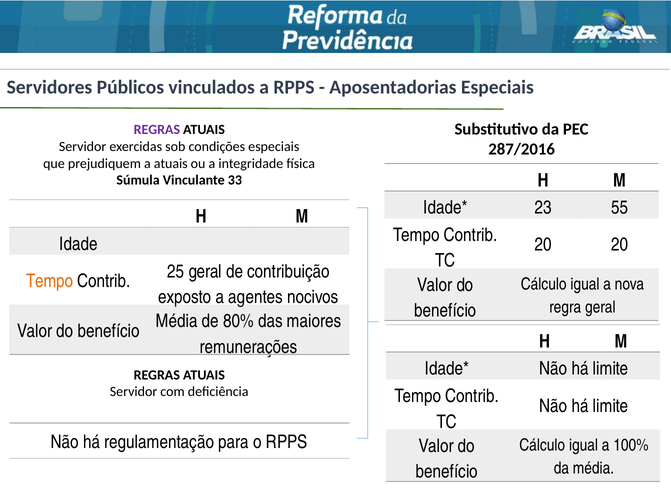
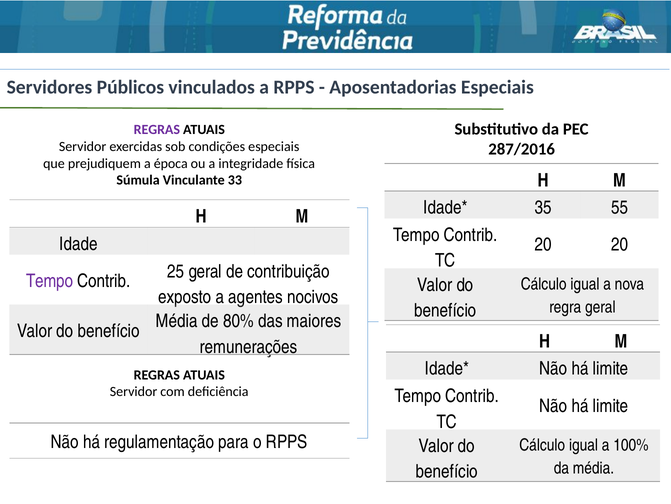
a atuais: atuais -> época (171, 163)
23: 23 -> 35 (543, 207)
Tempo colour: orange -> purple (50, 281)
